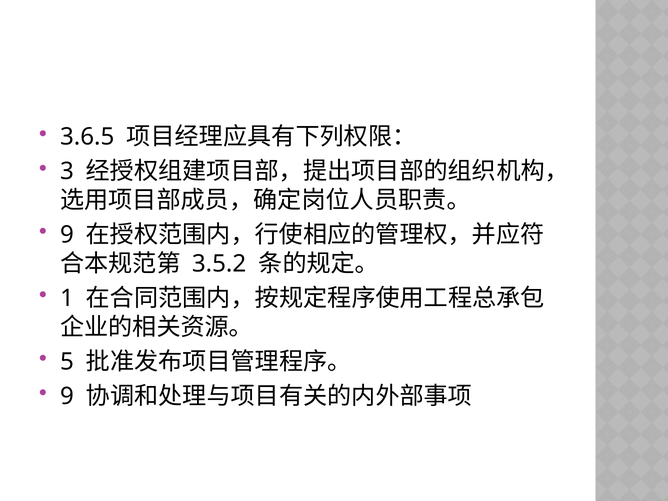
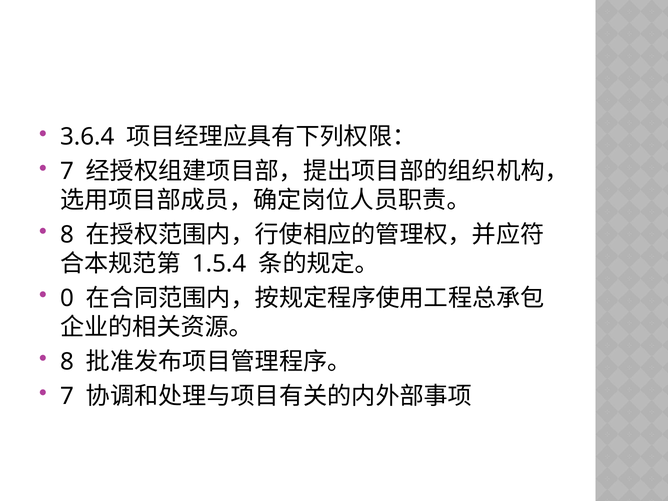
3.6.5: 3.6.5 -> 3.6.4 (87, 137)
3: 3 -> 7 (67, 172)
9: 9 -> 8 (67, 235)
3.5.2: 3.5.2 -> 1.5.4 (219, 264)
1: 1 -> 0 (67, 298)
5: 5 -> 8 (67, 362)
9: 9 -> 7 (67, 396)
